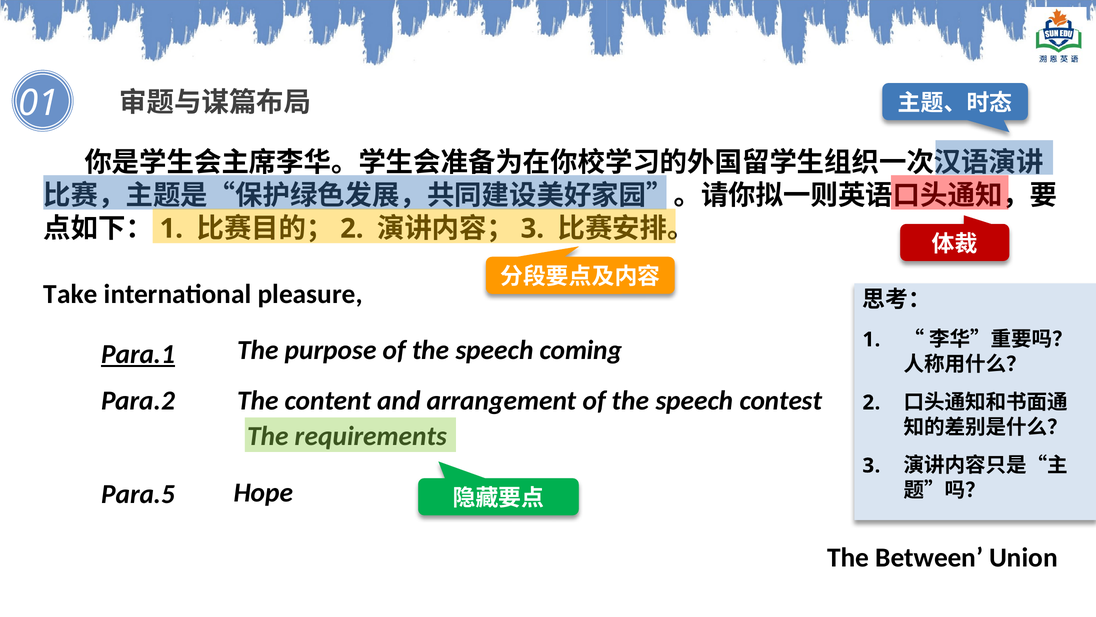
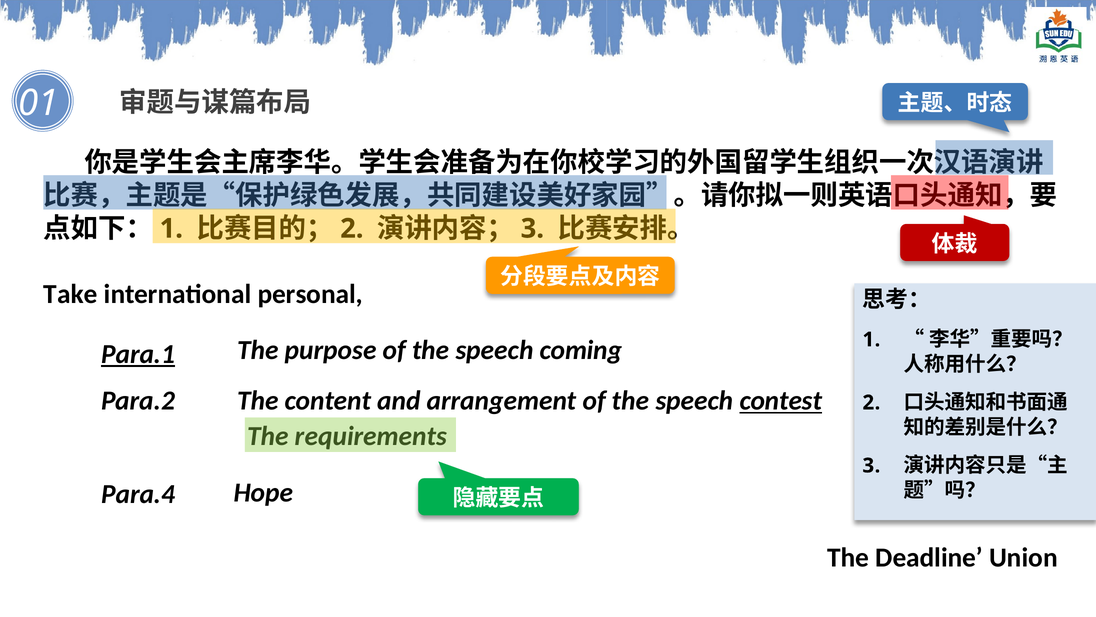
pleasure: pleasure -> personal (310, 294)
contest underline: none -> present (781, 400)
Para.5: Para.5 -> Para.4 (138, 494)
Between: Between -> Deadline (929, 557)
